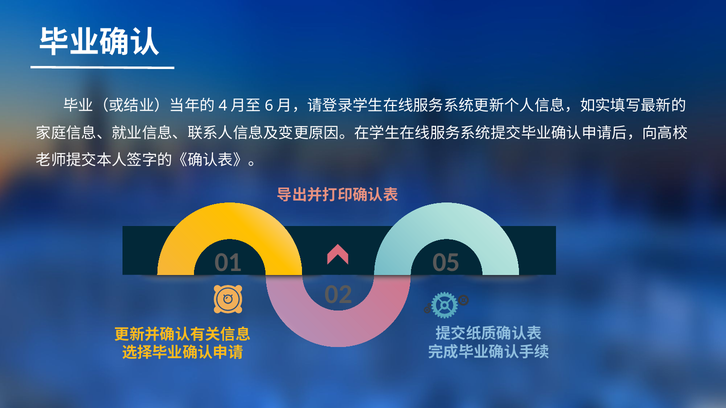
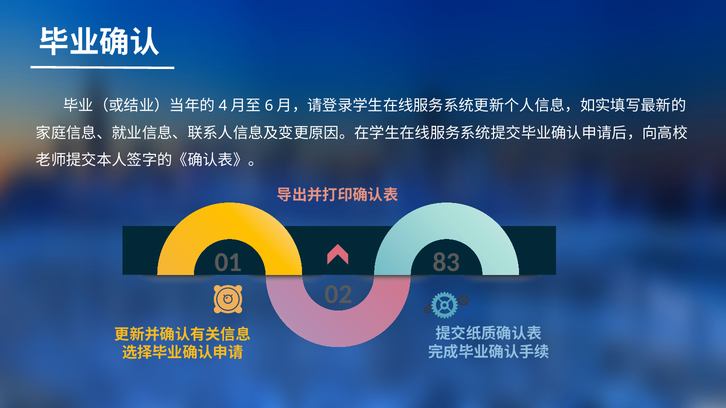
05: 05 -> 83 (446, 263)
